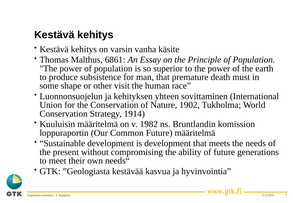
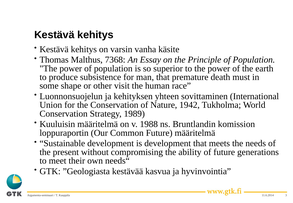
6861: 6861 -> 7368 (115, 60)
1902: 1902 -> 1942 (190, 105)
1914: 1914 -> 1989 (134, 114)
1982: 1982 -> 1988 (149, 124)
